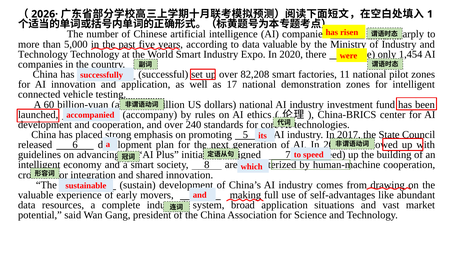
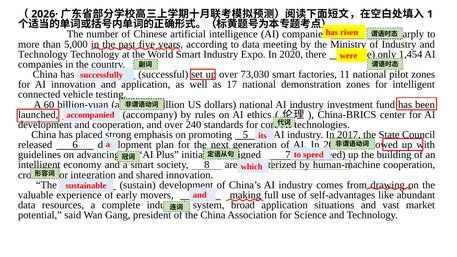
data valuable: valuable -> meeting (280, 44)
82,208: 82,208 -> 73,030 (255, 74)
